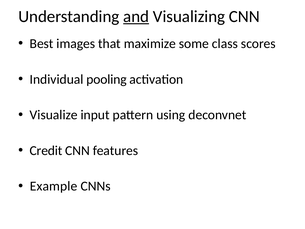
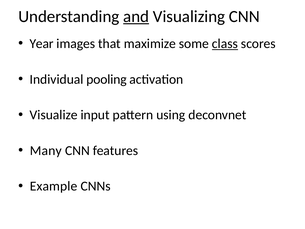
Best: Best -> Year (42, 44)
class underline: none -> present (225, 44)
Credit: Credit -> Many (46, 150)
